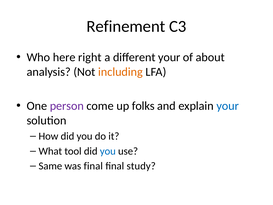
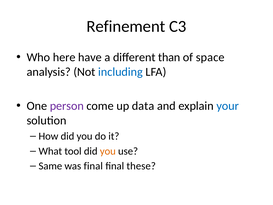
right: right -> have (90, 57)
different your: your -> than (169, 57)
about: about -> space (210, 57)
including colour: orange -> blue (120, 72)
folks: folks -> data (143, 106)
you colour: blue -> orange (108, 151)
study: study -> these (141, 166)
